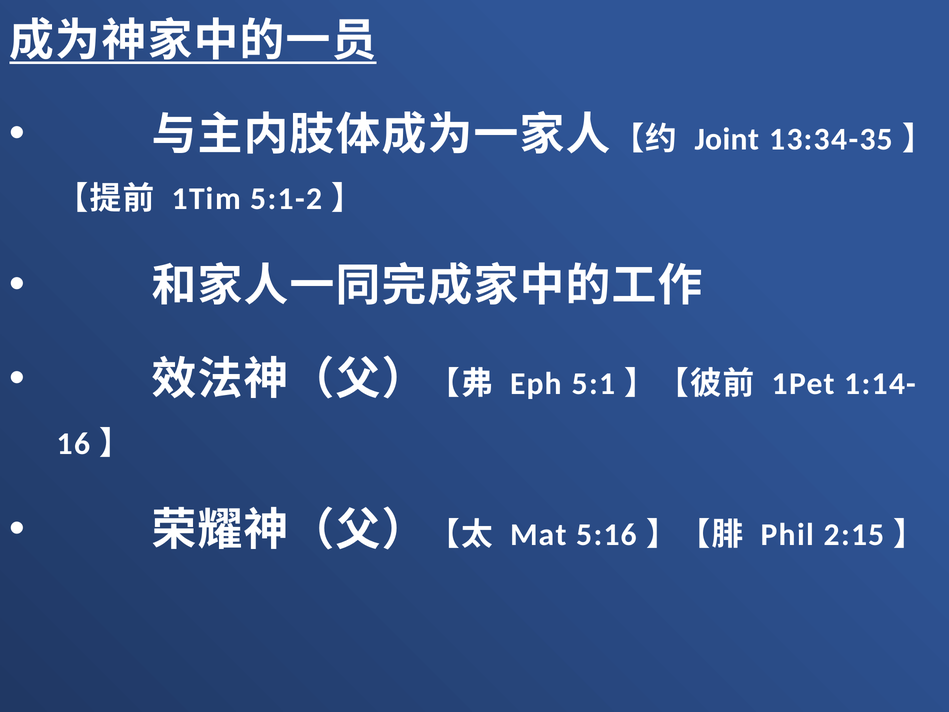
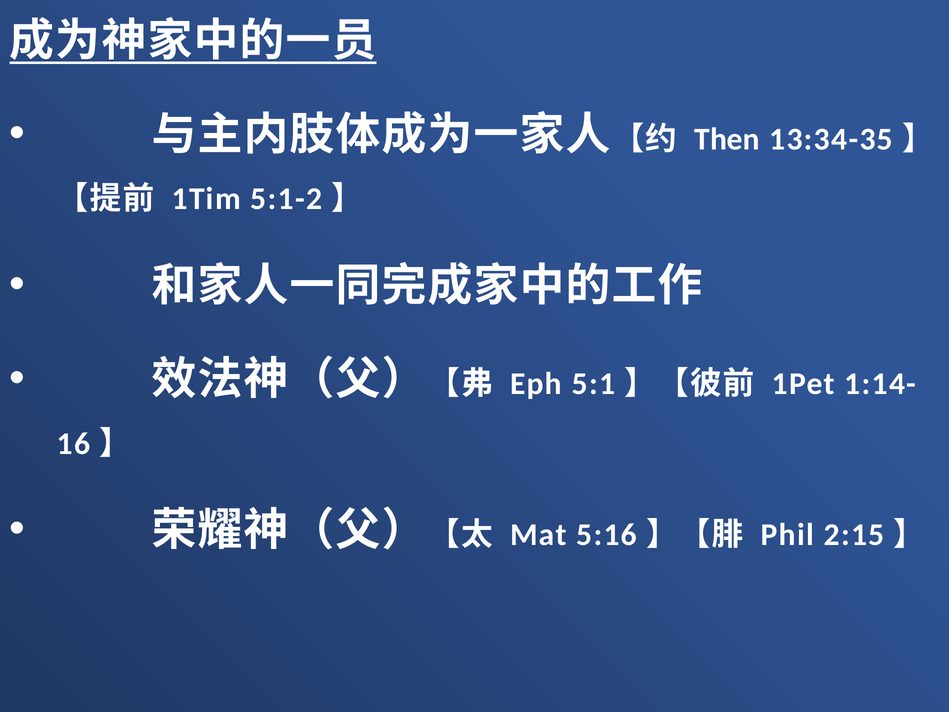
Joint: Joint -> Then (727, 139)
